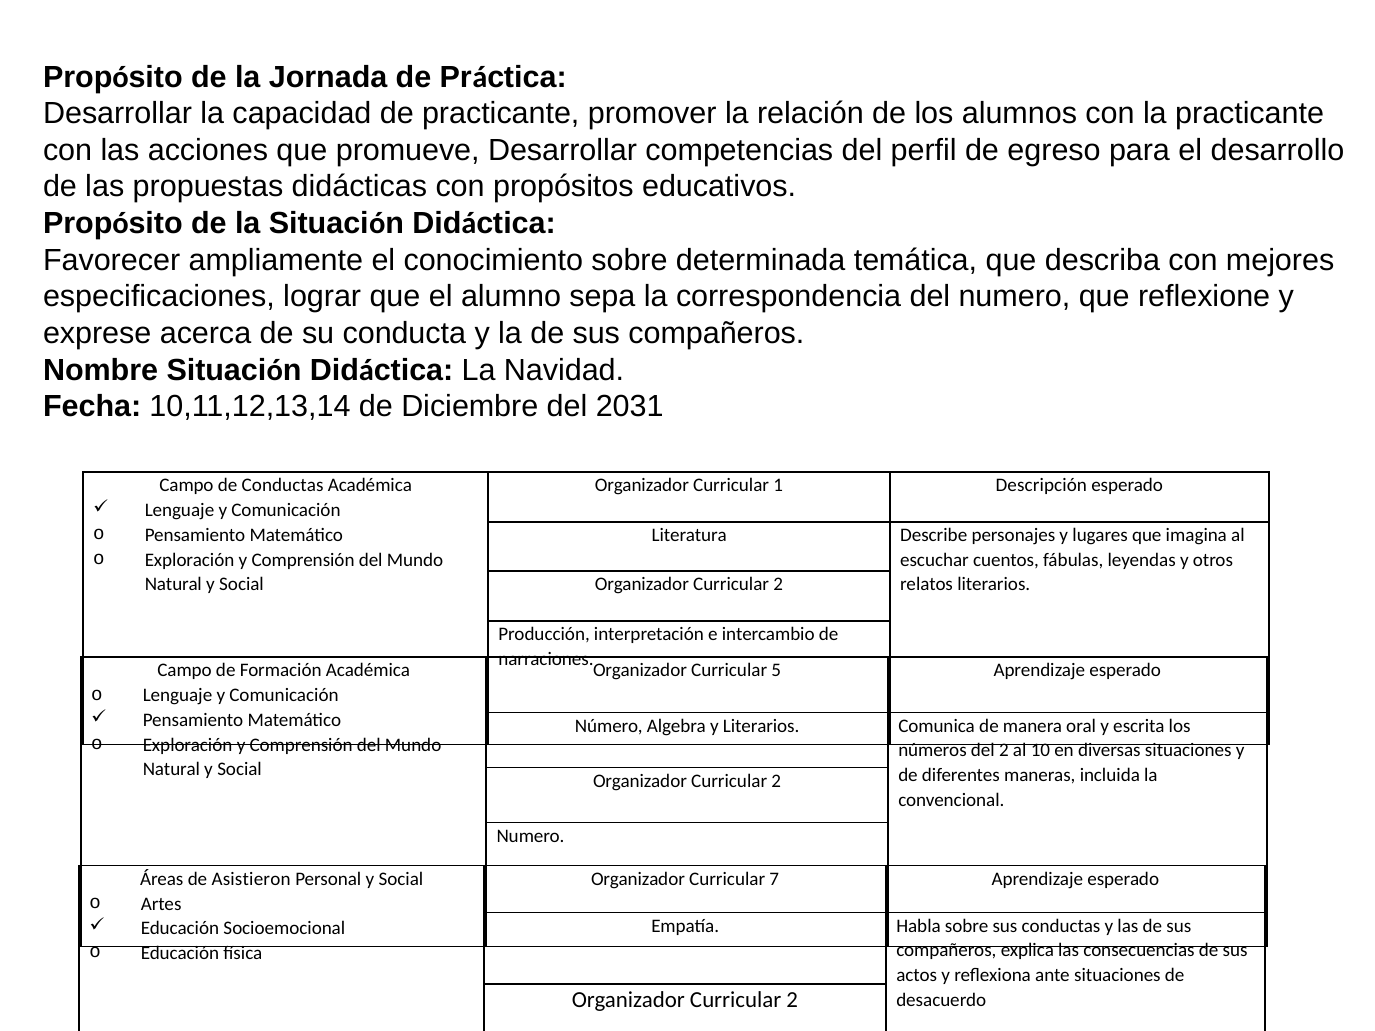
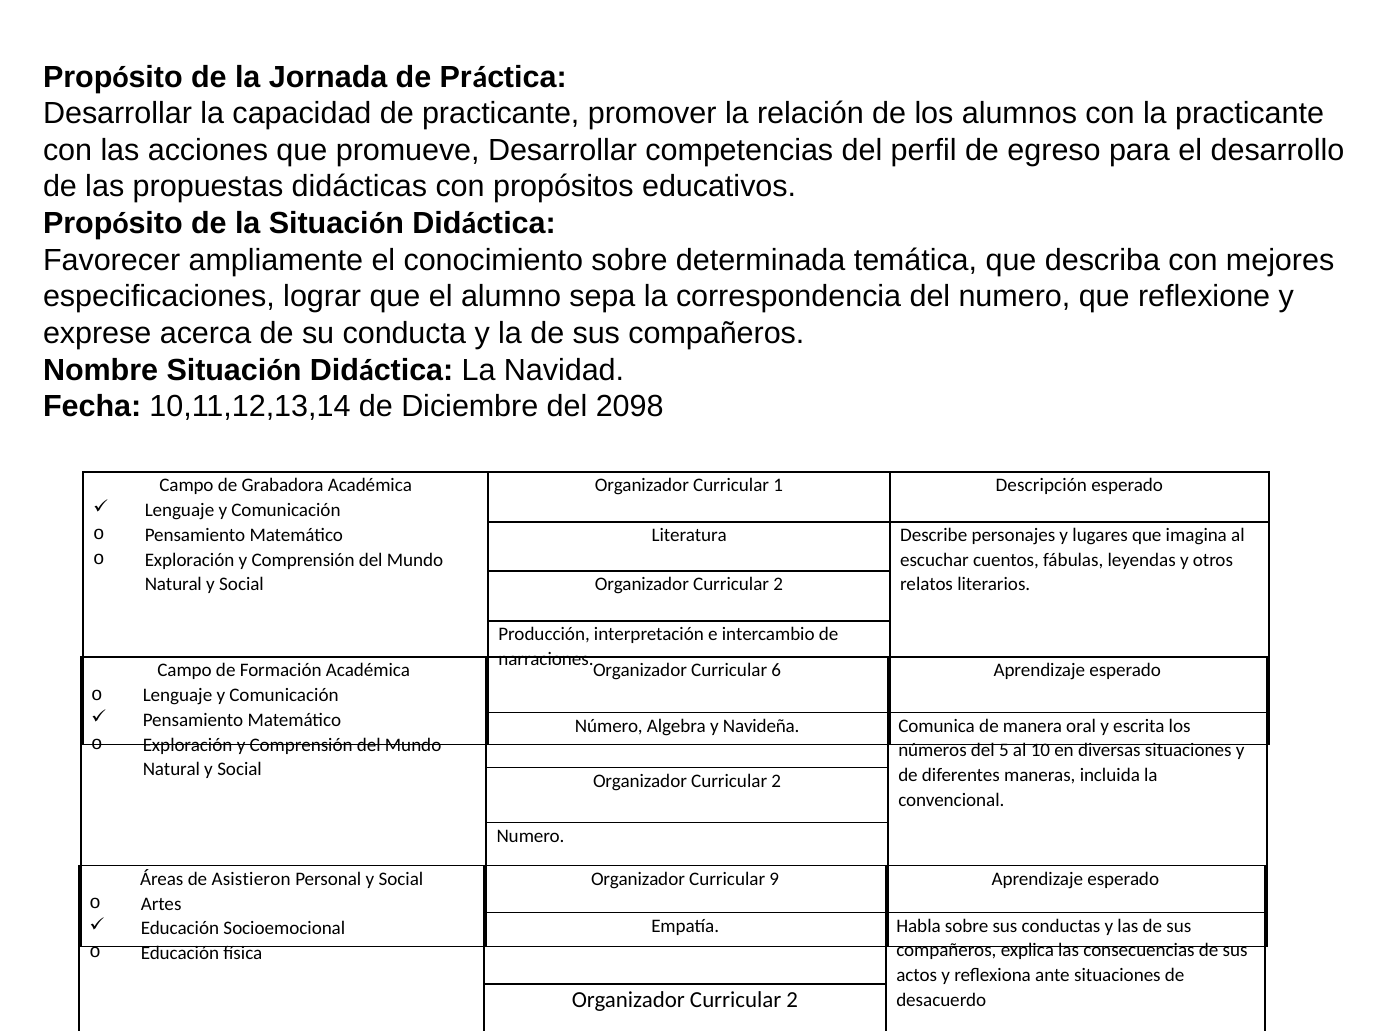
2031: 2031 -> 2098 (630, 407)
de Conductas: Conductas -> Grabadora (283, 486)
5: 5 -> 6 (776, 671)
y Literarios: Literarios -> Navideña (761, 726)
del 2: 2 -> 5 (1004, 751)
7: 7 -> 9 (774, 879)
